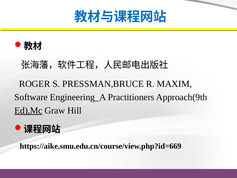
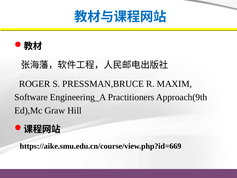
Ed),Mc underline: present -> none (28, 110)
